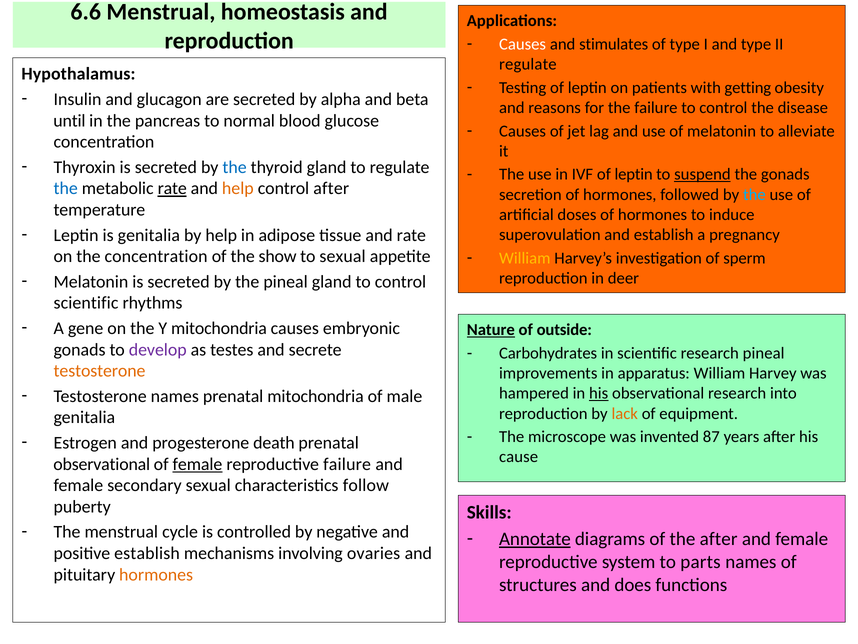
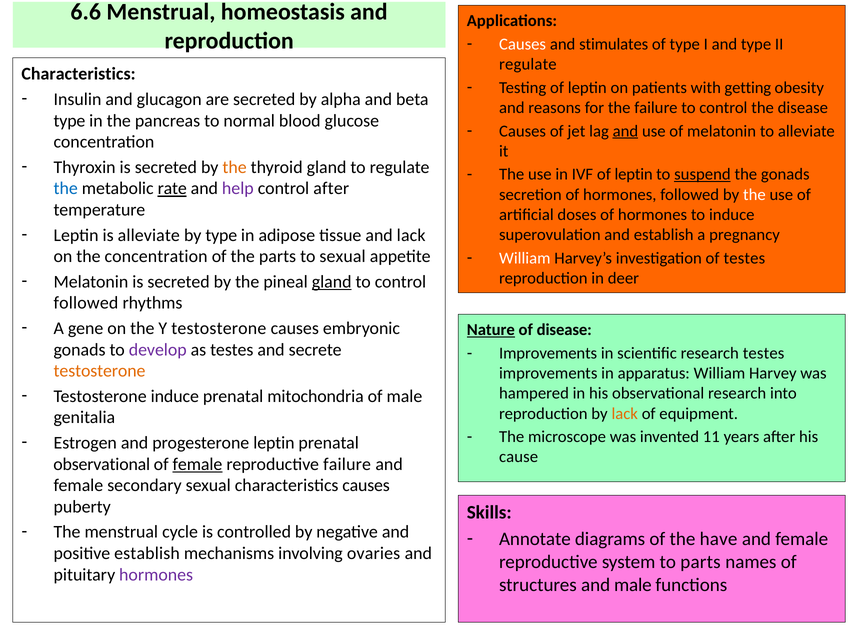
Hypothalamus: Hypothalamus -> Characteristics (78, 74)
until: until -> type (69, 121)
and underline: none -> present (625, 131)
the colour: blue -> orange (235, 167)
help colour: orange -> purple (238, 188)
the colour: light blue -> white (754, 194)
is genitalia: genitalia -> alleviate (149, 235)
by help: help -> type (221, 235)
and rate: rate -> lack (411, 235)
the show: show -> parts (278, 256)
William colour: yellow -> white (525, 258)
of sperm: sperm -> testes (744, 258)
gland underline: none -> present (332, 281)
scientific: scientific -> followed (86, 303)
Y mitochondria: mitochondria -> testosterone (219, 328)
of outside: outside -> disease (564, 330)
Carbohydrates: Carbohydrates -> Improvements (548, 353)
research pineal: pineal -> testes (764, 353)
his underline: present -> none (599, 393)
Testosterone names: names -> induce (175, 396)
87: 87 -> 11 (711, 437)
progesterone death: death -> leptin (274, 442)
characteristics follow: follow -> causes (366, 485)
Annotate underline: present -> none (535, 539)
the after: after -> have (719, 539)
hormones colour: orange -> purple (156, 575)
and does: does -> male (633, 584)
